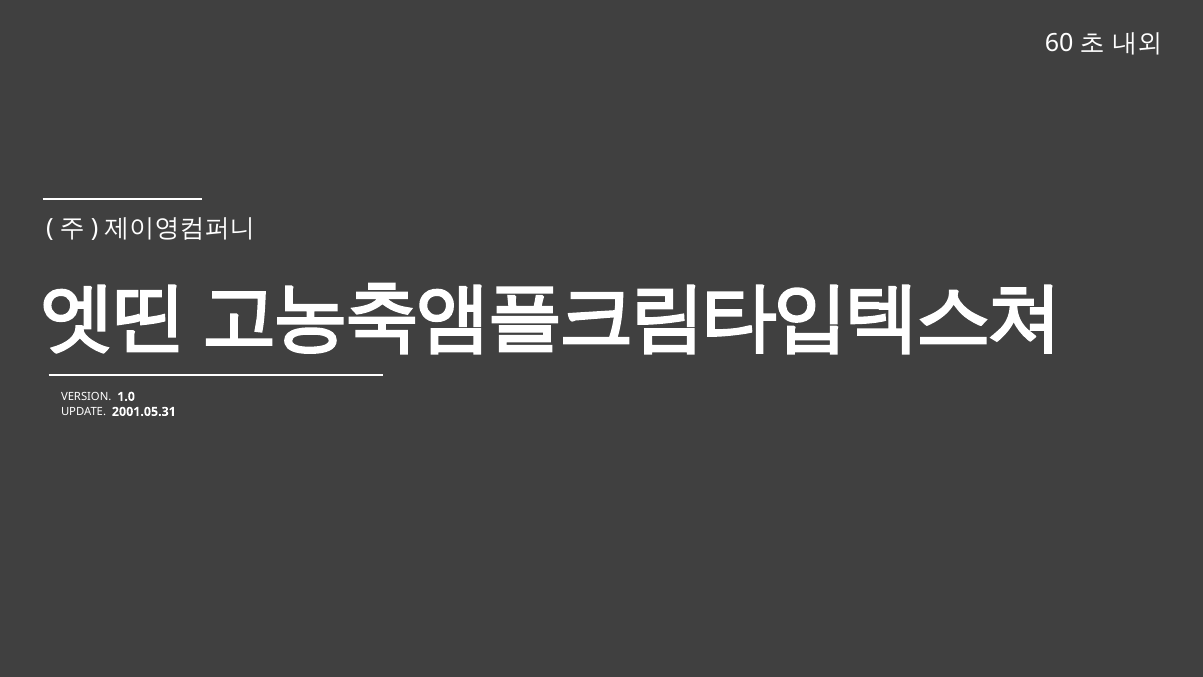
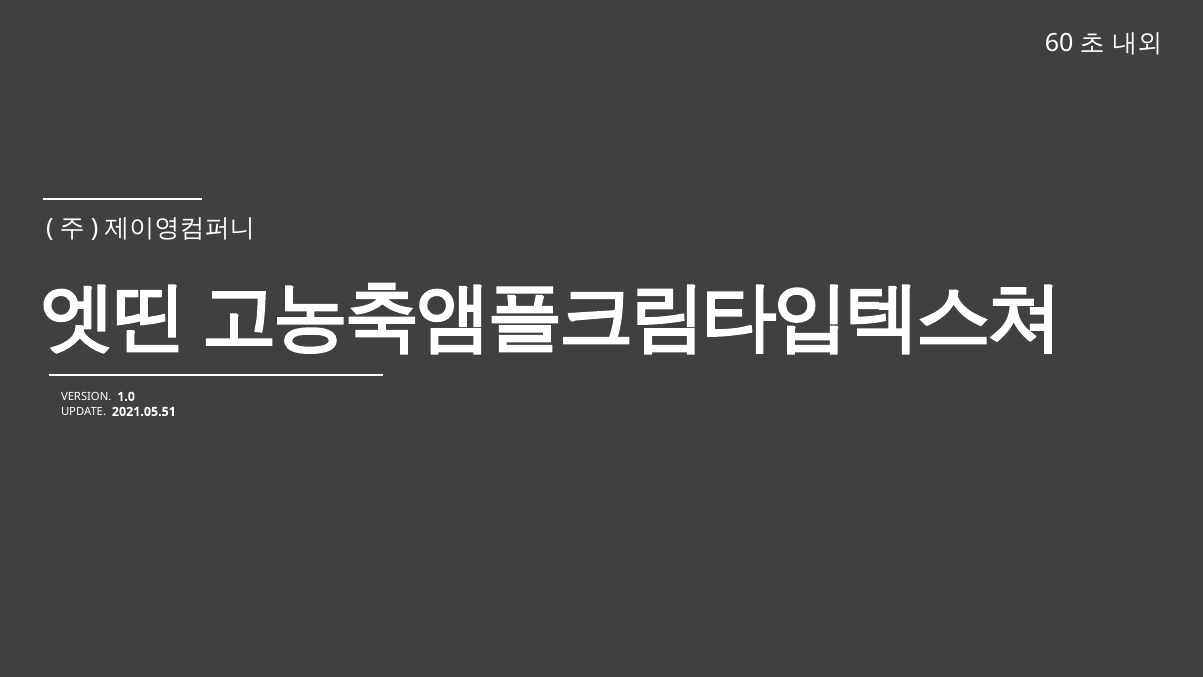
2001.05.31: 2001.05.31 -> 2021.05.51 (144, 412)
